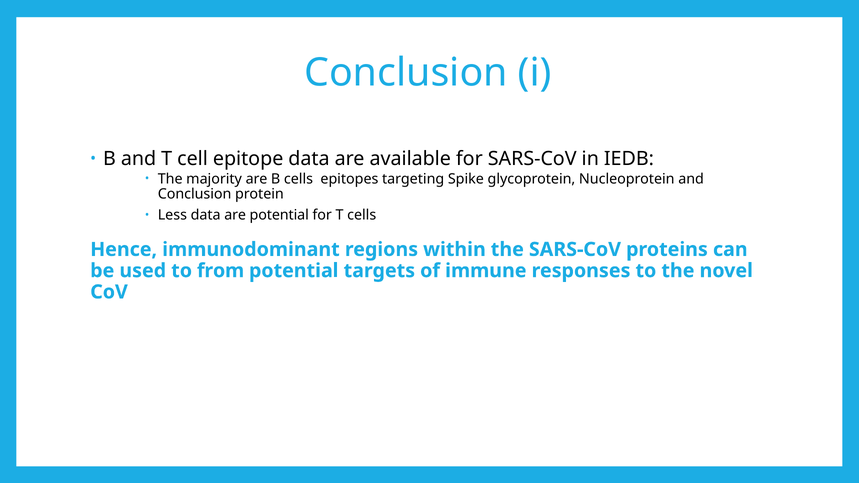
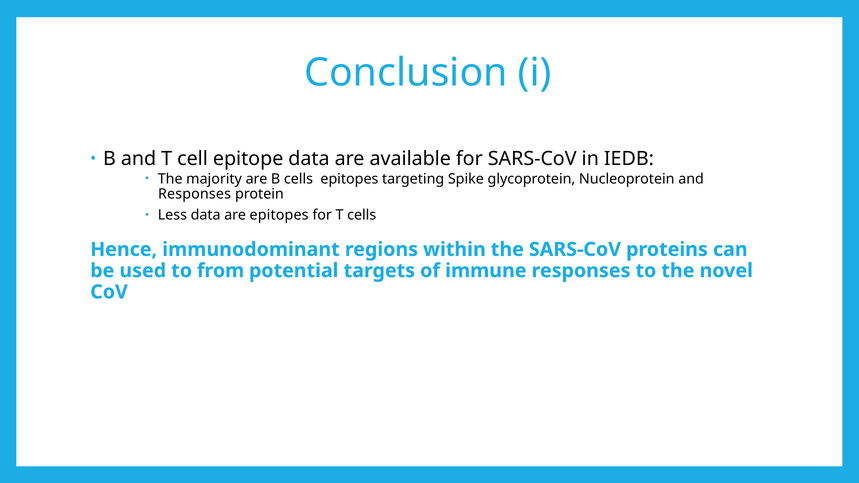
Conclusion: Conclusion -> Responses (195, 194)
are potential: potential -> epitopes (279, 215)
